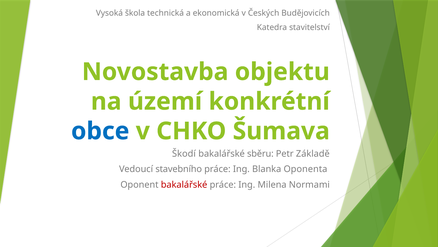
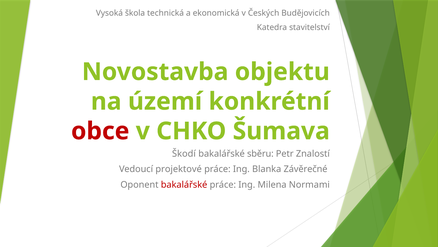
obce colour: blue -> red (100, 131)
Základě: Základě -> Znalostí (313, 153)
stavebního: stavebního -> projektové (179, 169)
Oponenta: Oponenta -> Závěrečné (306, 169)
